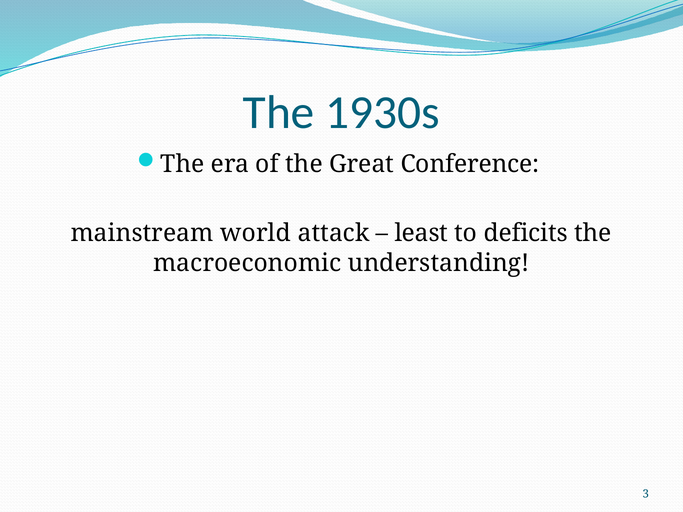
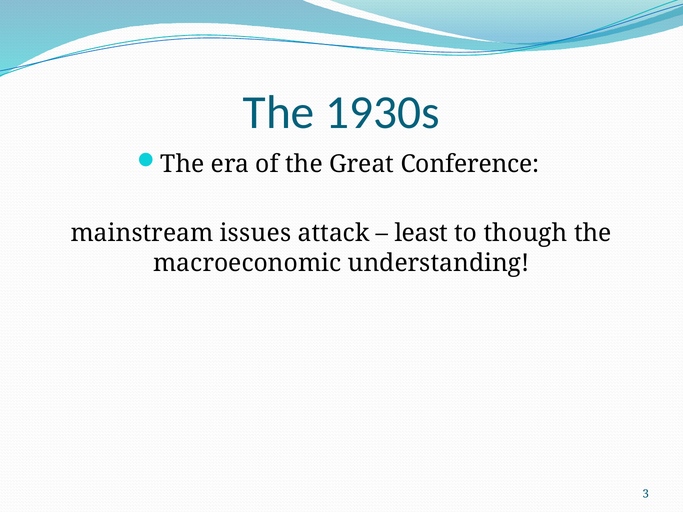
world: world -> issues (256, 233)
deficits: deficits -> though (525, 233)
